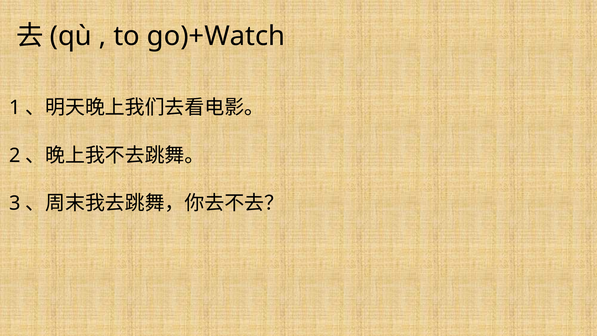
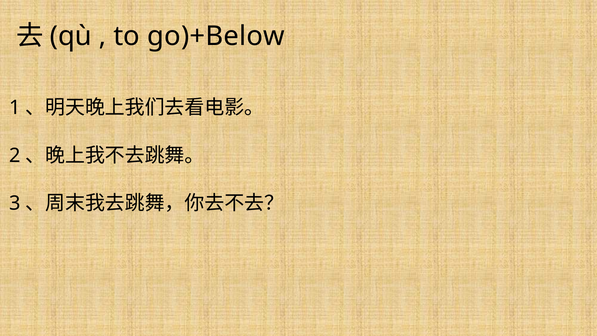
go)+Watch: go)+Watch -> go)+Below (216, 36)
